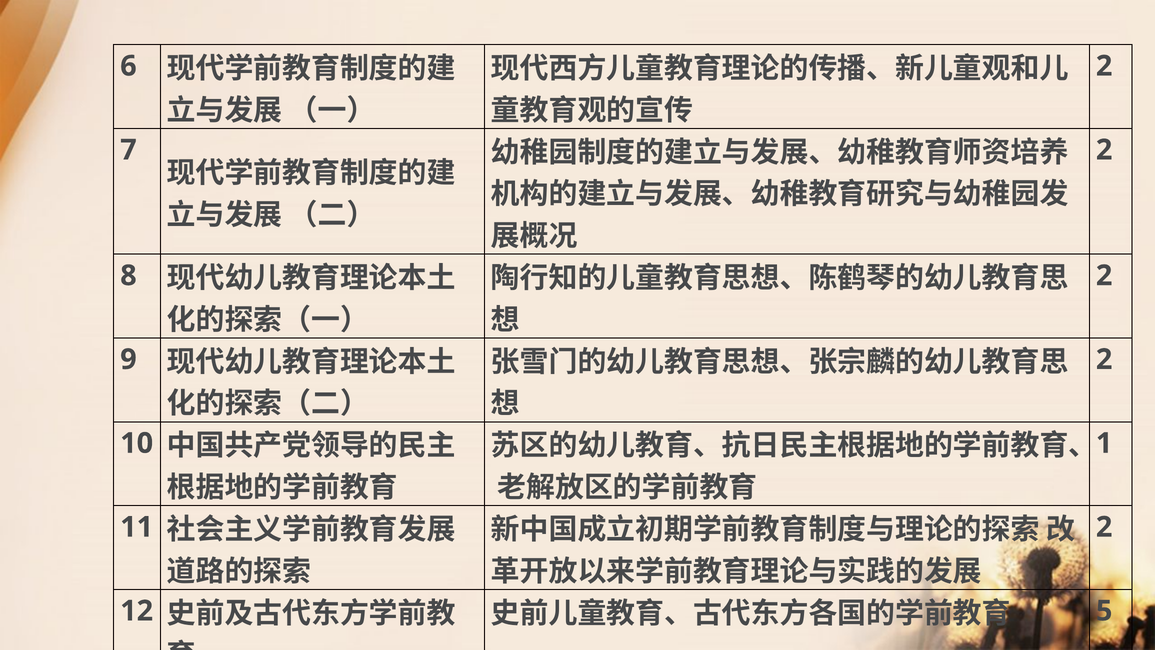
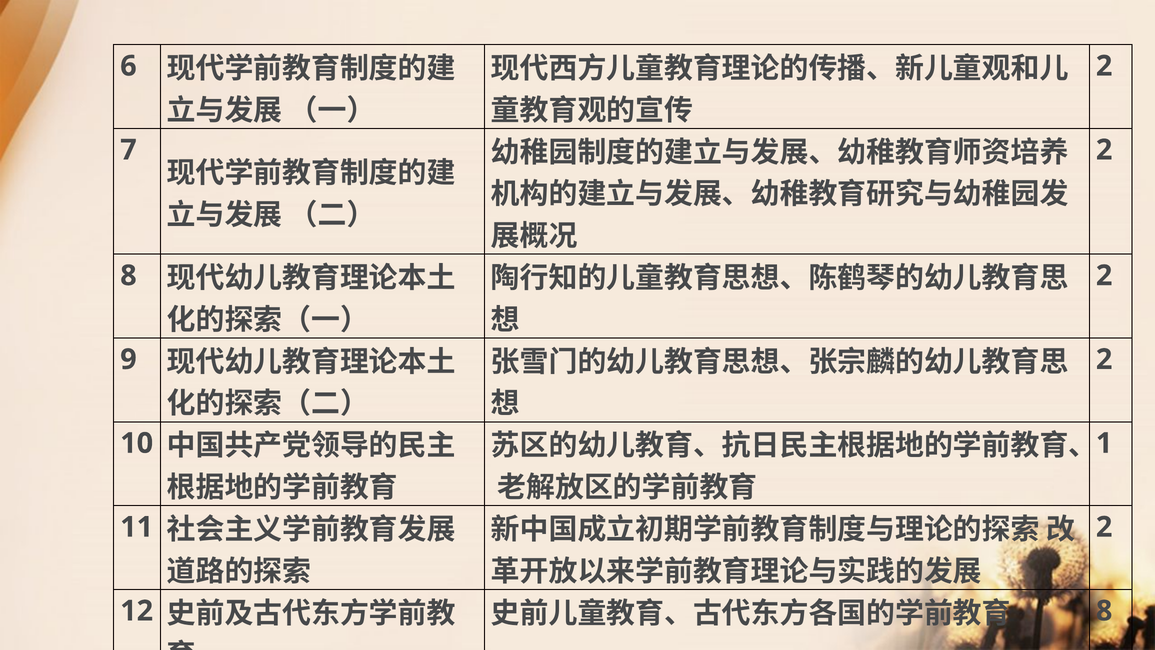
5: 5 -> 8 (1104, 611)
